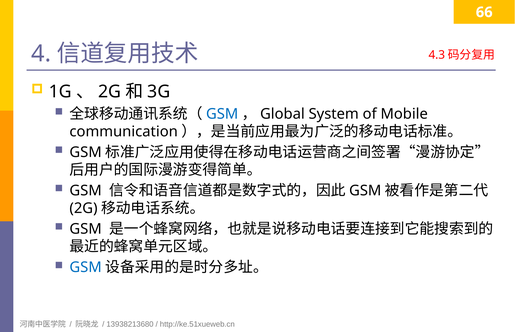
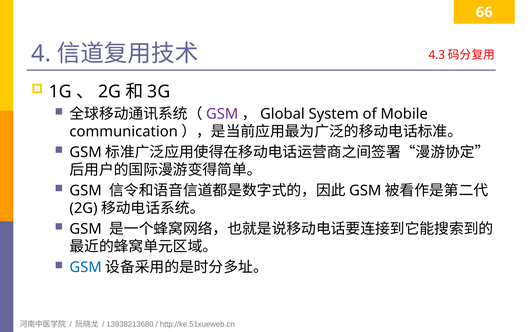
GSM colour: blue -> purple (222, 114)
